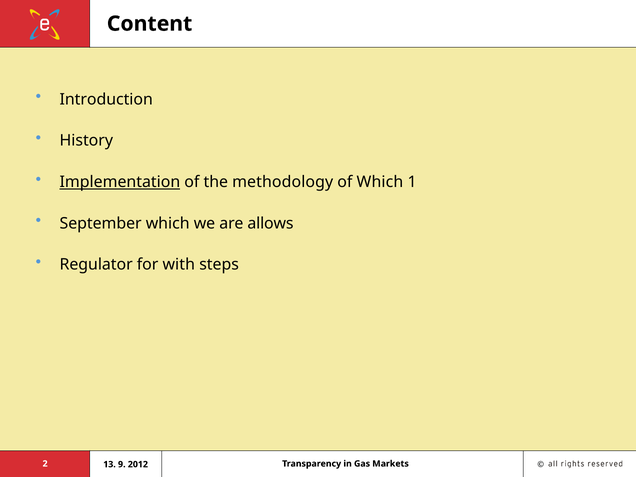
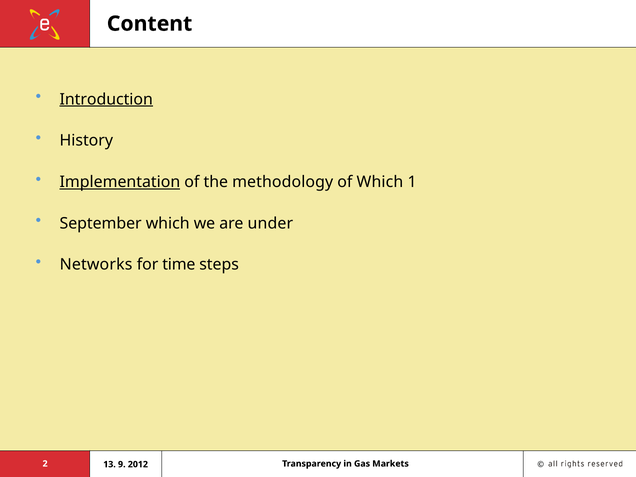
Introduction underline: none -> present (106, 99)
allows: allows -> under (270, 223)
Regulator: Regulator -> Networks (96, 265)
with: with -> time (179, 265)
